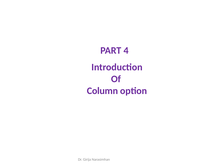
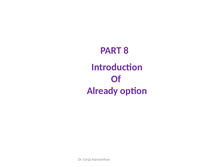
4: 4 -> 8 (126, 50)
Column: Column -> Already (102, 91)
